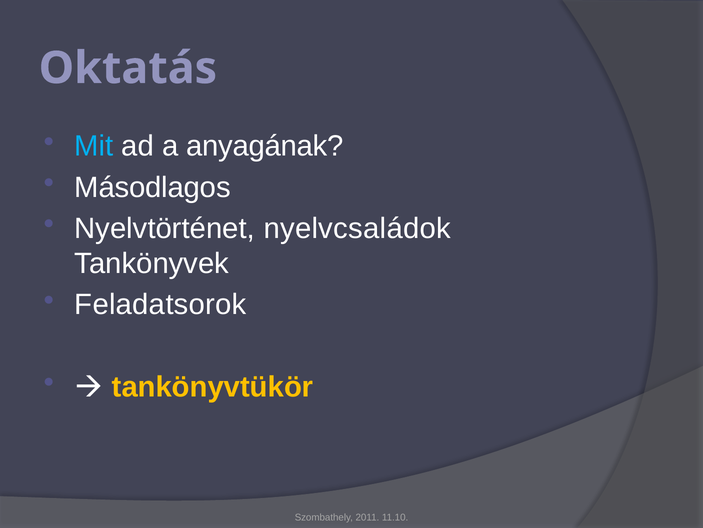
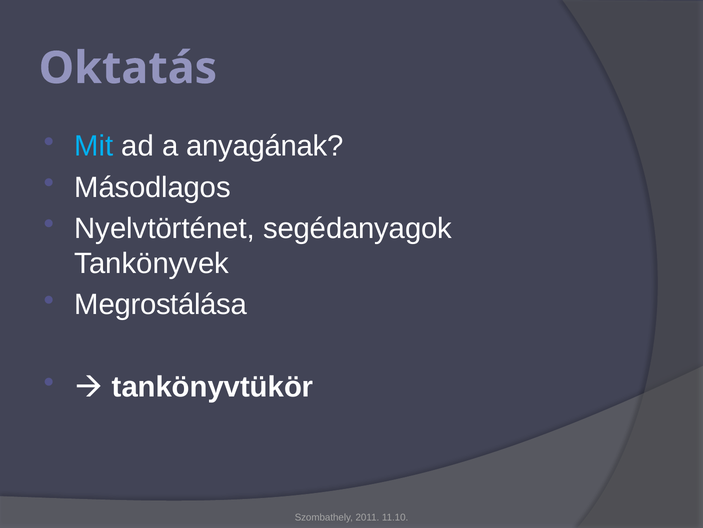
nyelvcsaládok: nyelvcsaládok -> segédanyagok (358, 228)
Feladatsorok: Feladatsorok -> Megrostálása (161, 304)
tankönyvtükör colour: yellow -> white (213, 386)
